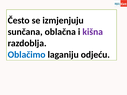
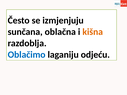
kišna colour: purple -> orange (93, 32)
